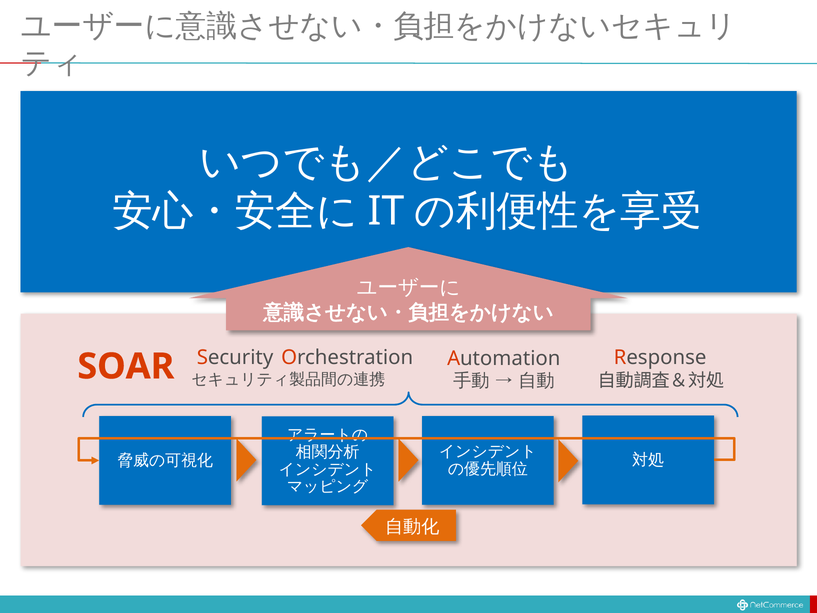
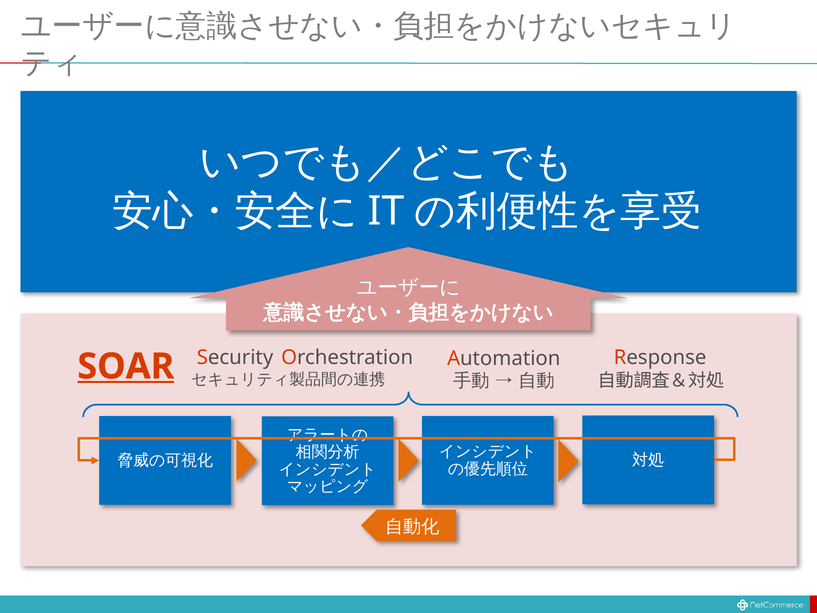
SOAR underline: none -> present (126, 366)
